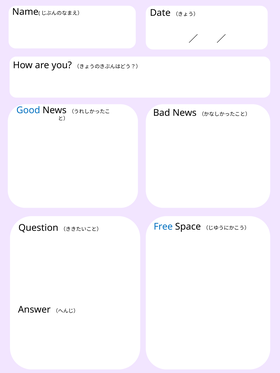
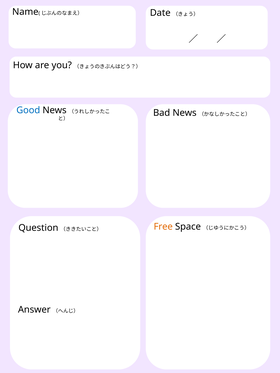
Free colour: blue -> orange (163, 227)
